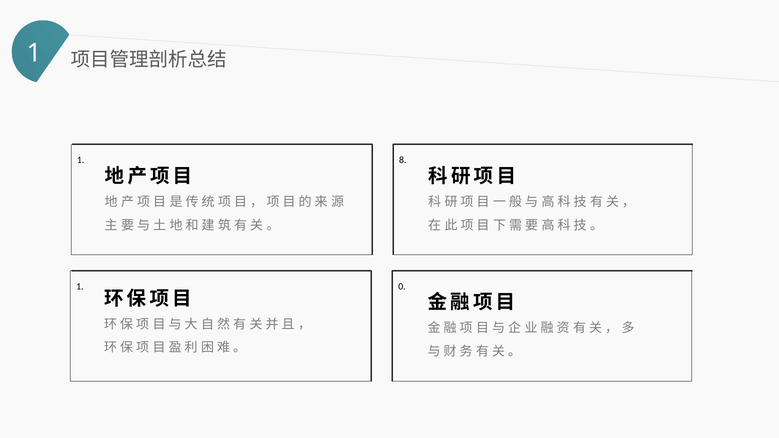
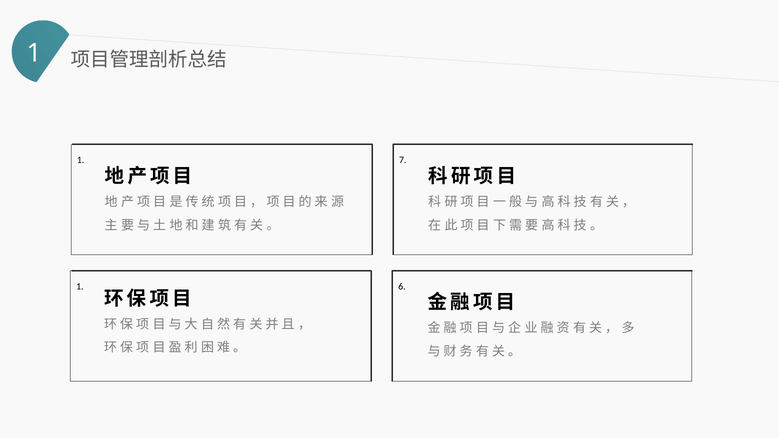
8: 8 -> 7 (403, 160)
0: 0 -> 6 (402, 286)
